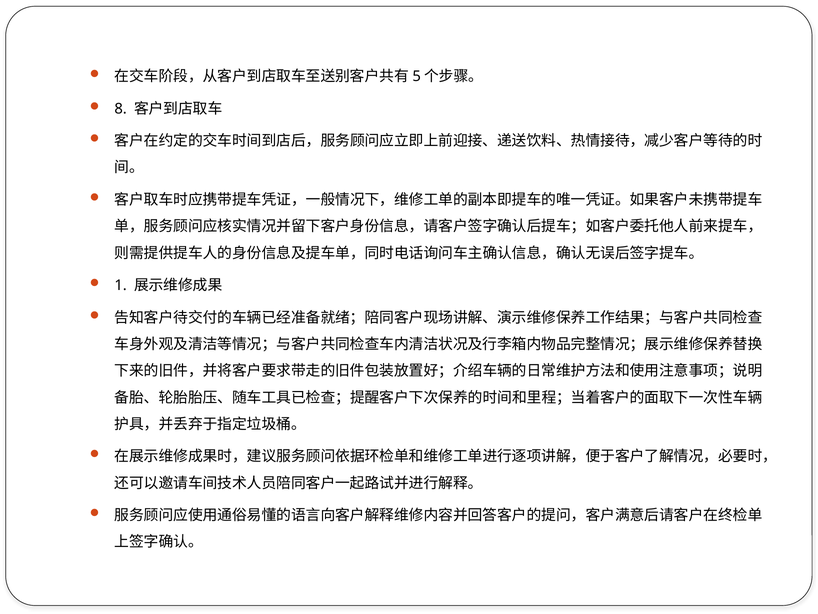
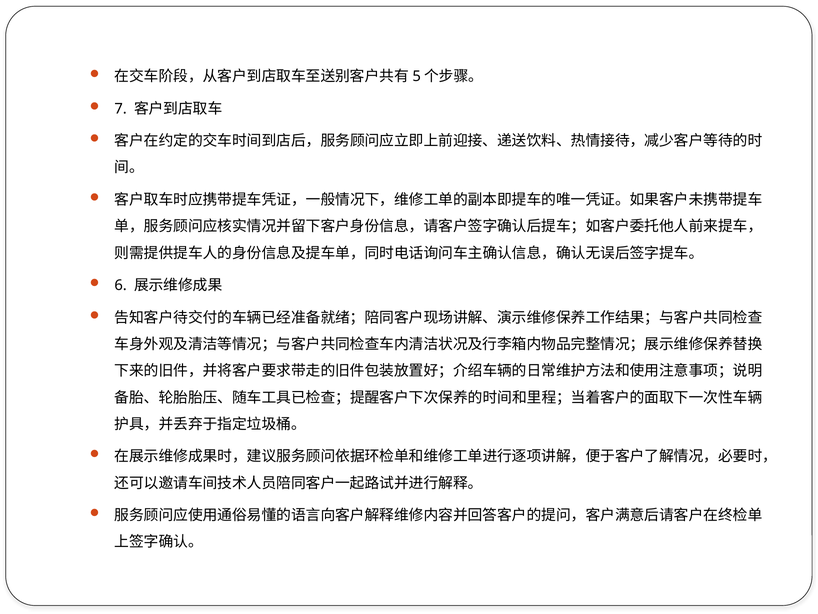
8: 8 -> 7 (121, 109)
1: 1 -> 6 (121, 285)
